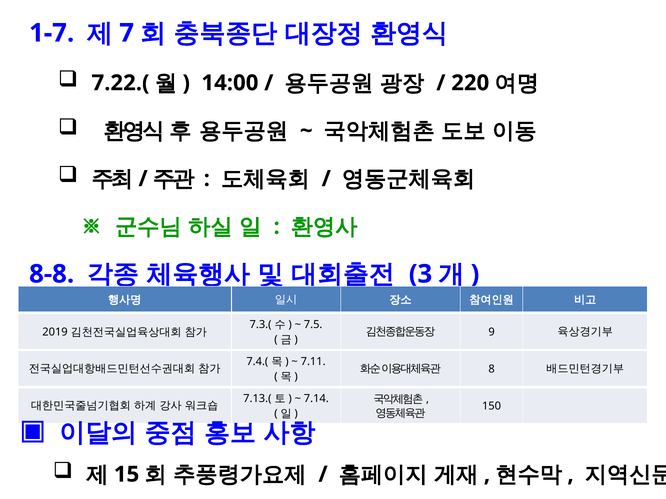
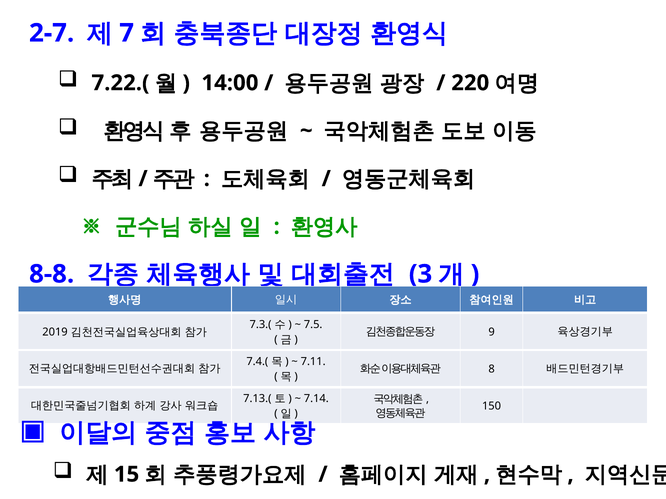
1-7: 1-7 -> 2-7 (52, 33)
